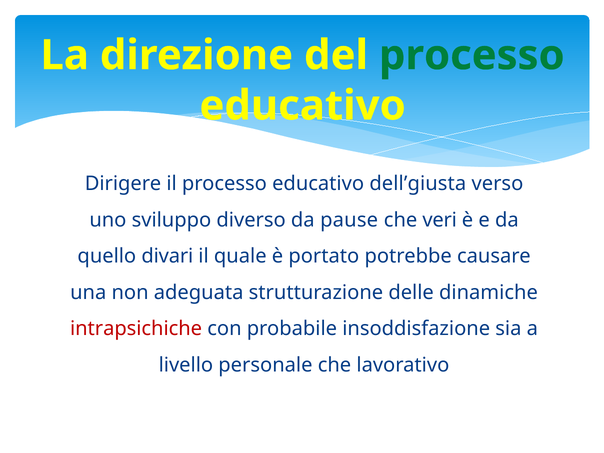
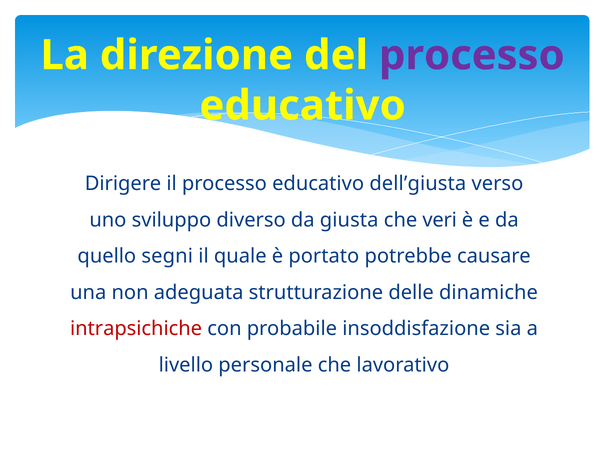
processo colour: green -> purple (472, 55)
pause: pause -> giusta (349, 220)
divari: divari -> segni (167, 256)
